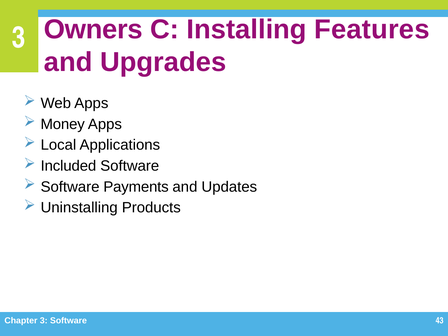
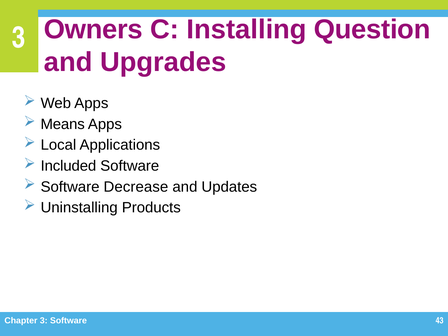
Features: Features -> Question (372, 29)
Money: Money -> Means (63, 124)
Payments: Payments -> Decrease (136, 187)
